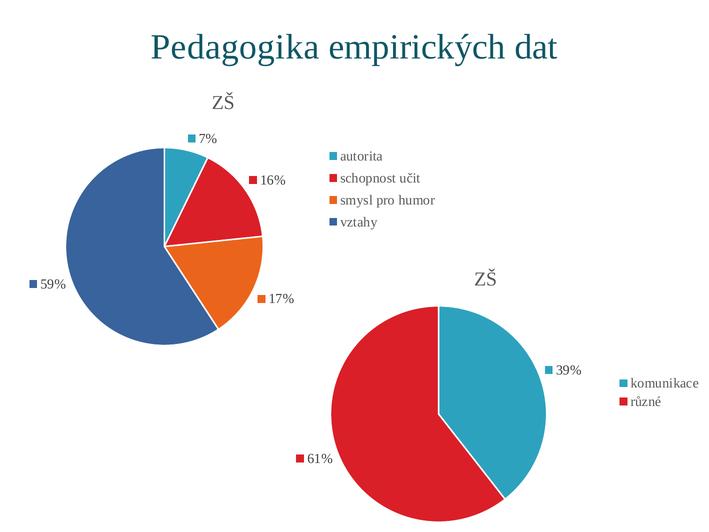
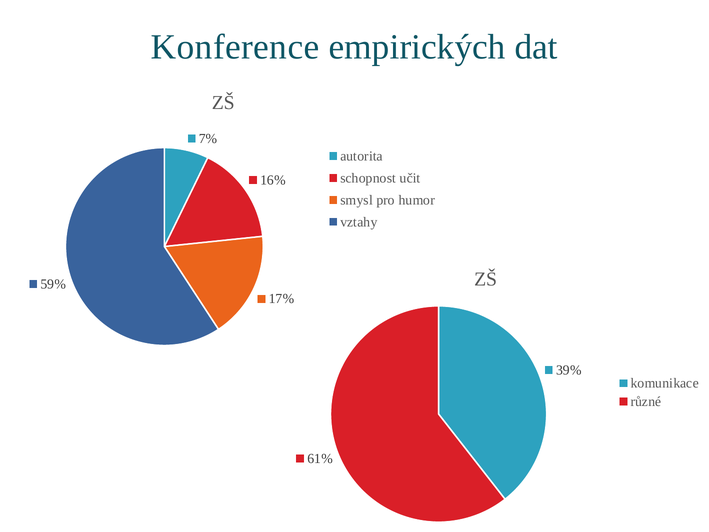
Pedagogika: Pedagogika -> Konference (235, 47)
